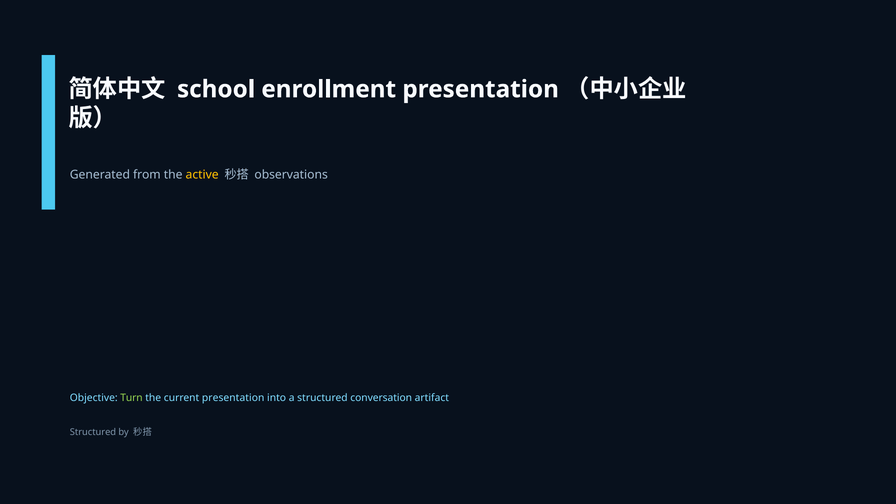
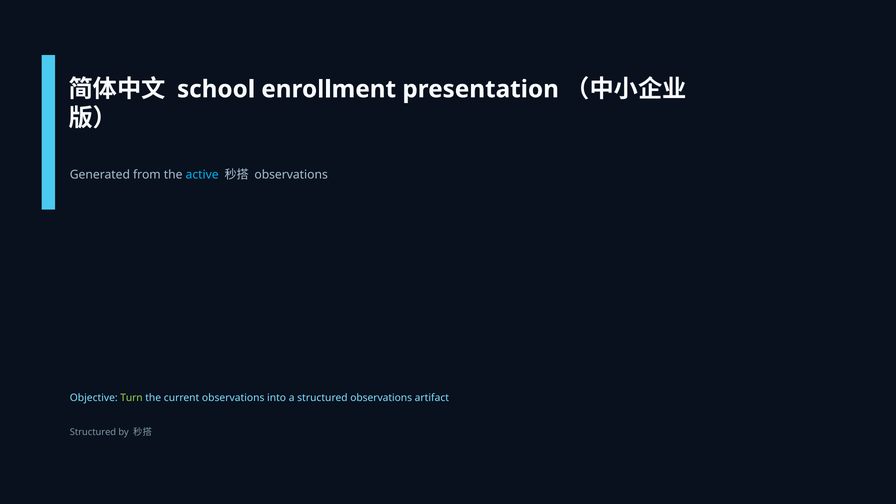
active colour: yellow -> light blue (202, 175)
current presentation: presentation -> observations (233, 398)
structured conversation: conversation -> observations (381, 398)
